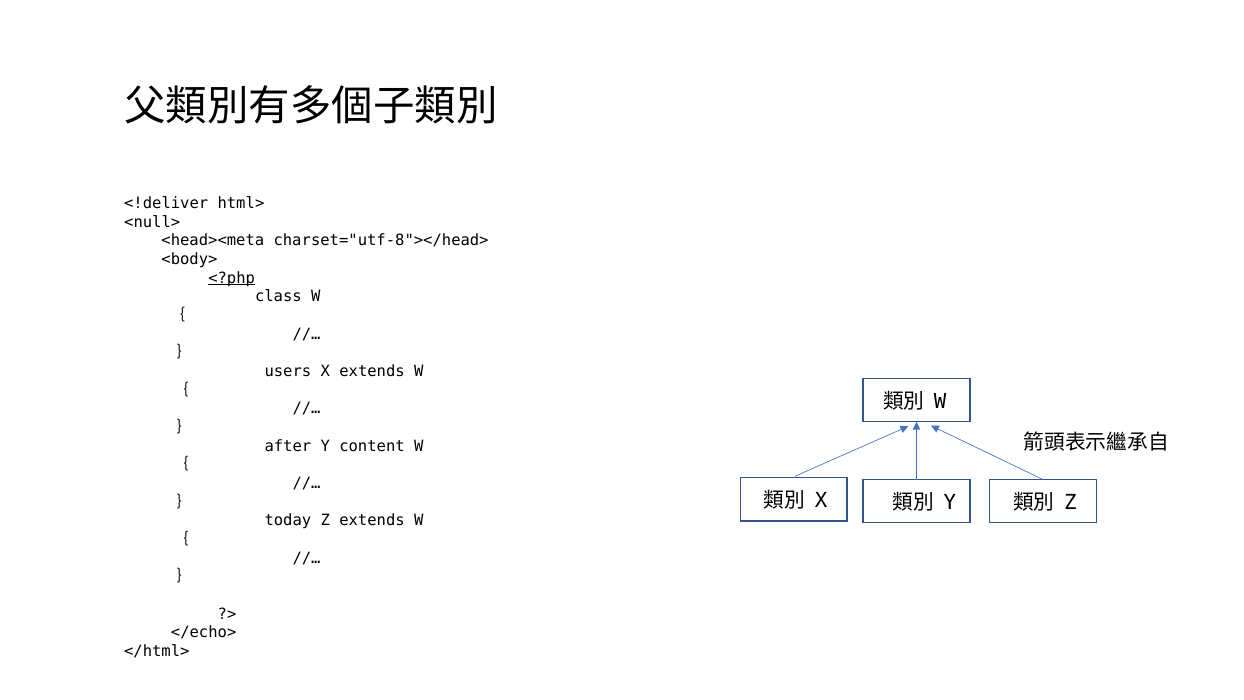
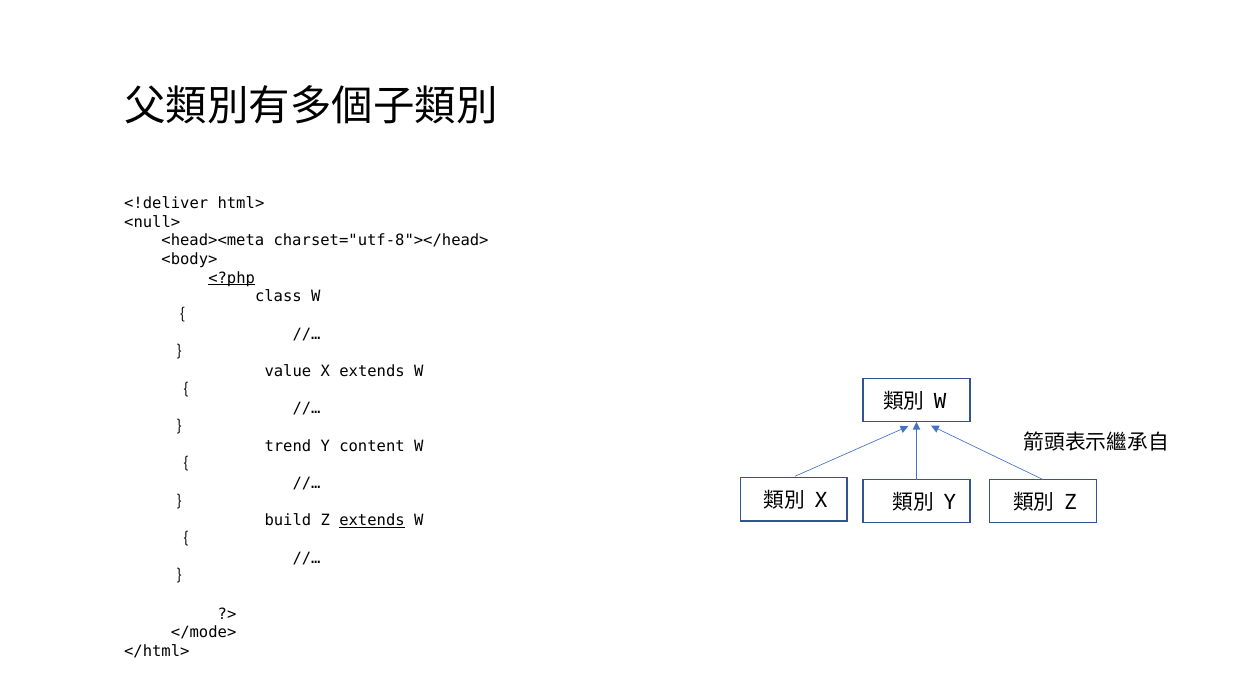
users: users -> value (288, 371)
after: after -> trend (288, 446)
today: today -> build (288, 520)
extends underline: none -> present (372, 520)
</echo>: </echo> -> </mode> (204, 632)
